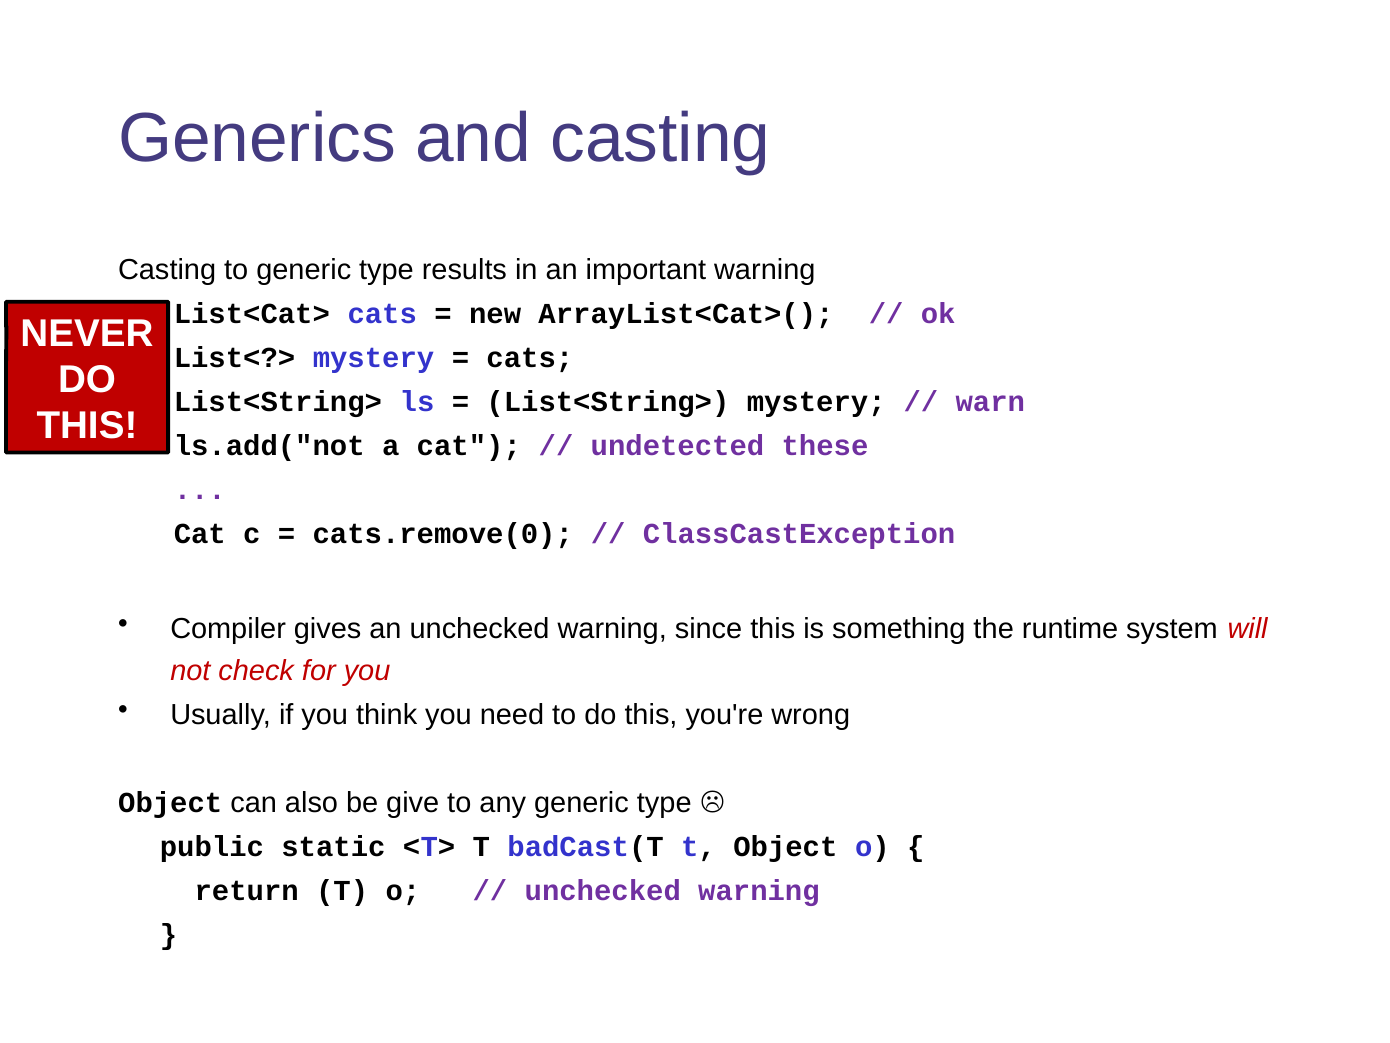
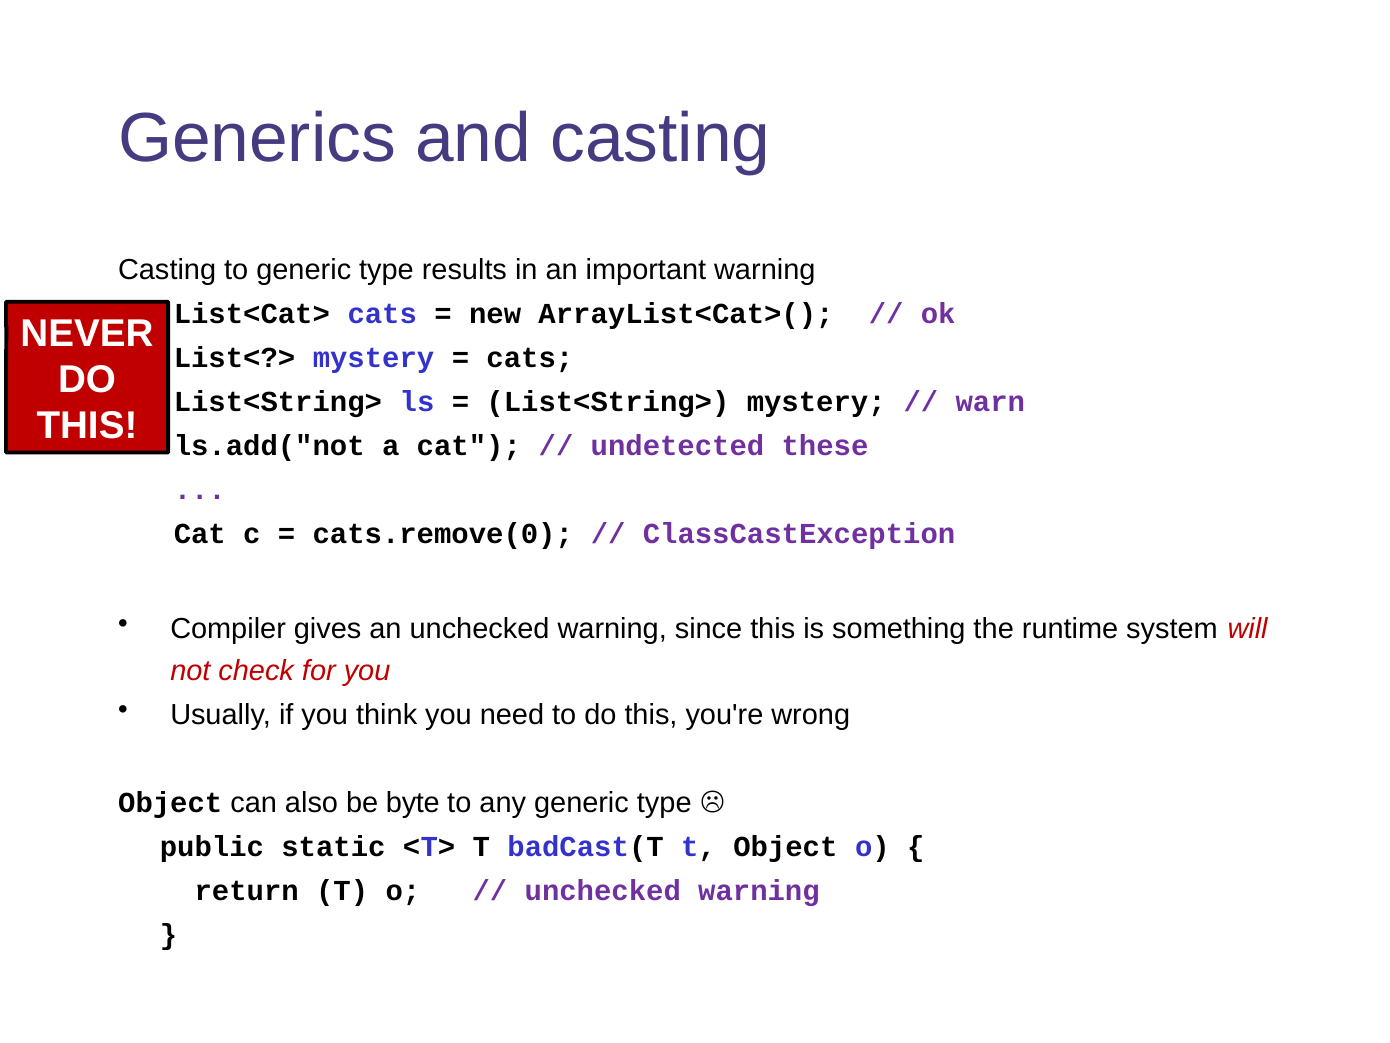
give: give -> byte (413, 802)
